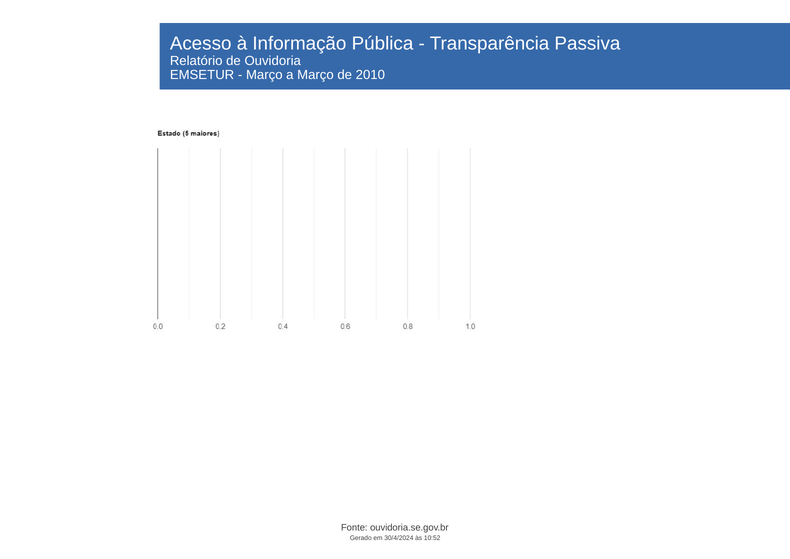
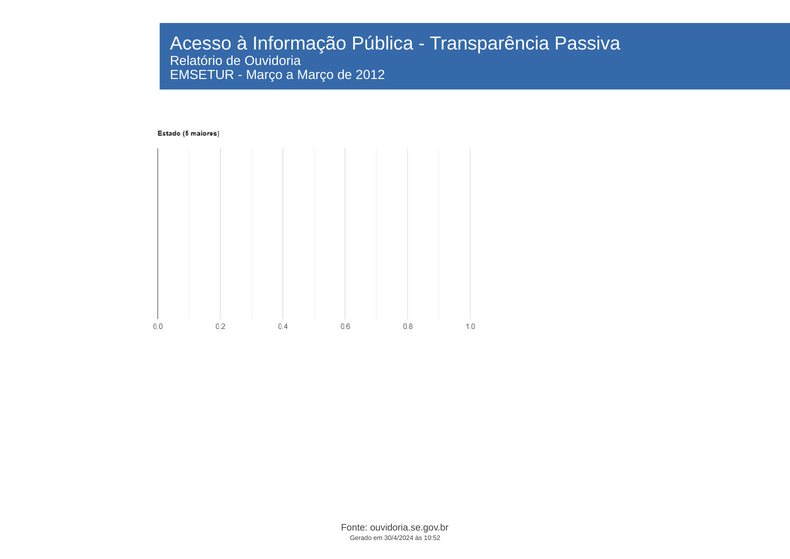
2010: 2010 -> 2012 (370, 75)
